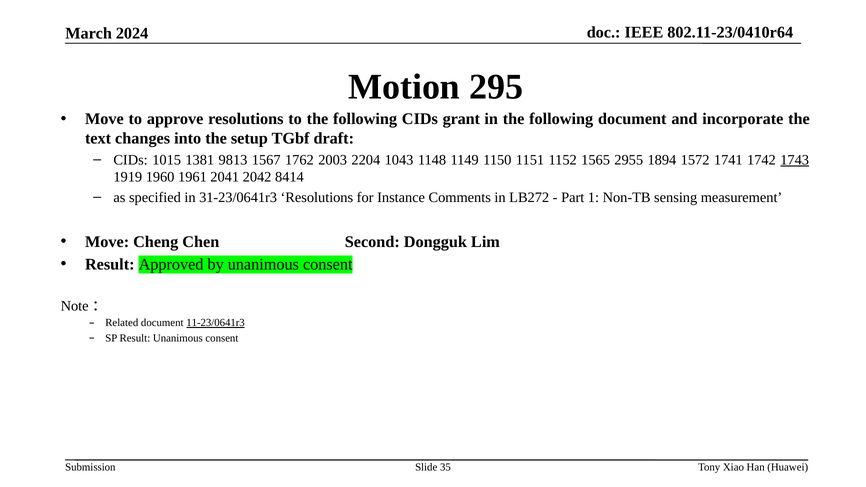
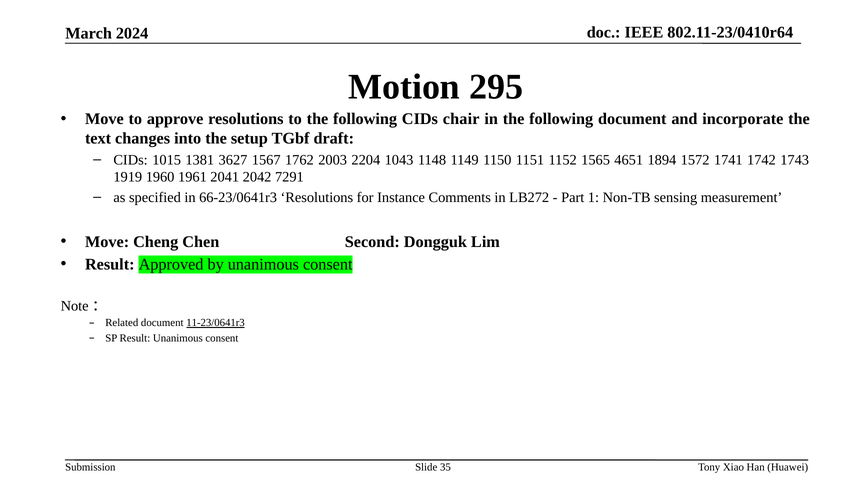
grant: grant -> chair (461, 119)
9813: 9813 -> 3627 (233, 160)
2955: 2955 -> 4651 (629, 160)
1743 underline: present -> none (795, 160)
8414: 8414 -> 7291 (289, 177)
31-23/0641r3: 31-23/0641r3 -> 66-23/0641r3 (238, 197)
